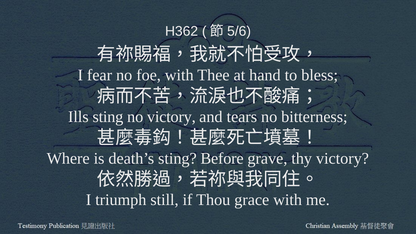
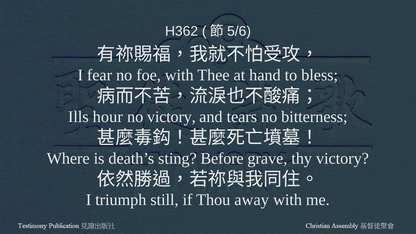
Ills sting: sting -> hour (108, 117)
grace: grace -> away (252, 200)
